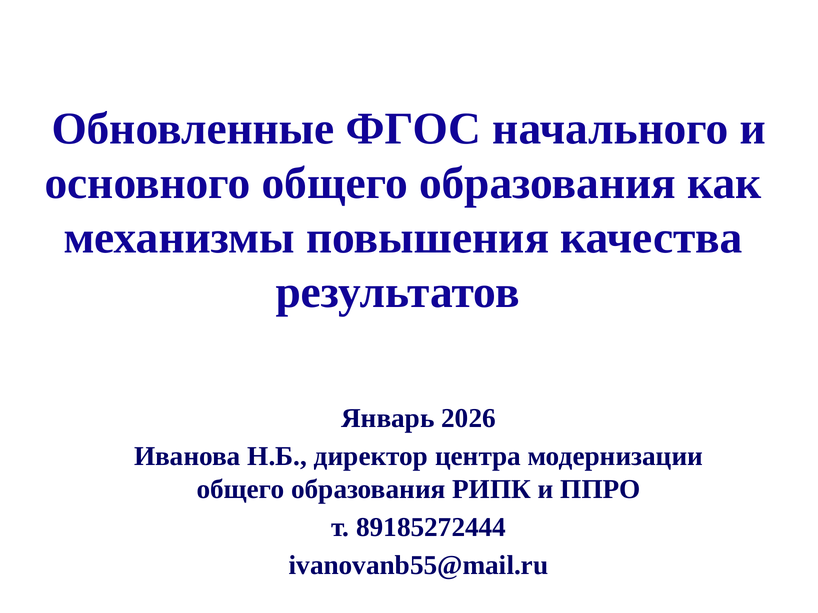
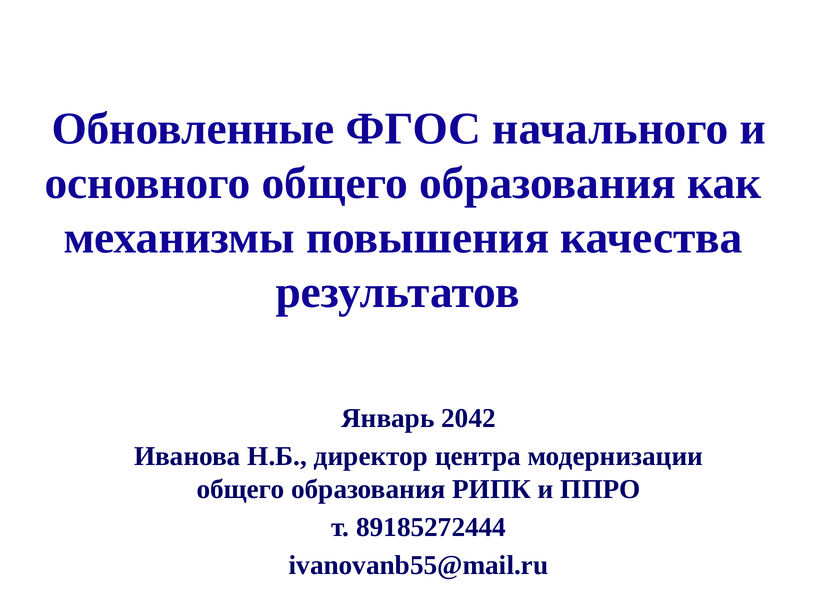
2026: 2026 -> 2042 (469, 419)
